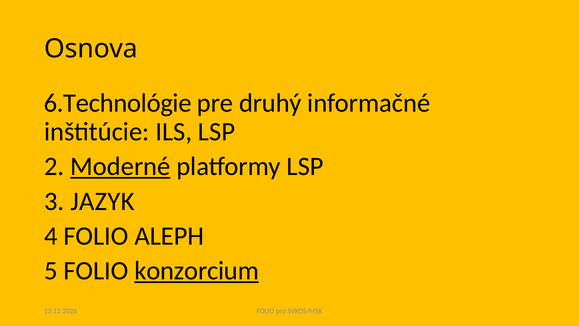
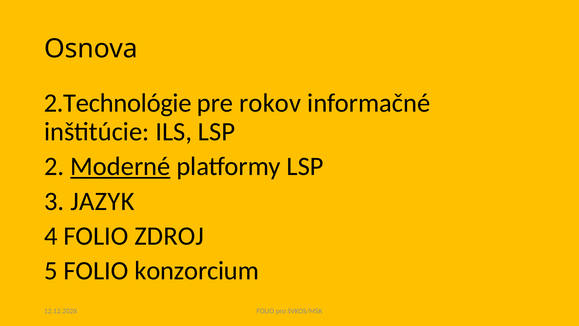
6.Technológie: 6.Technológie -> 2.Technológie (118, 103)
druhý: druhý -> rokov (270, 103)
ALEPH: ALEPH -> ZDROJ (169, 236)
konzorcium underline: present -> none (197, 270)
